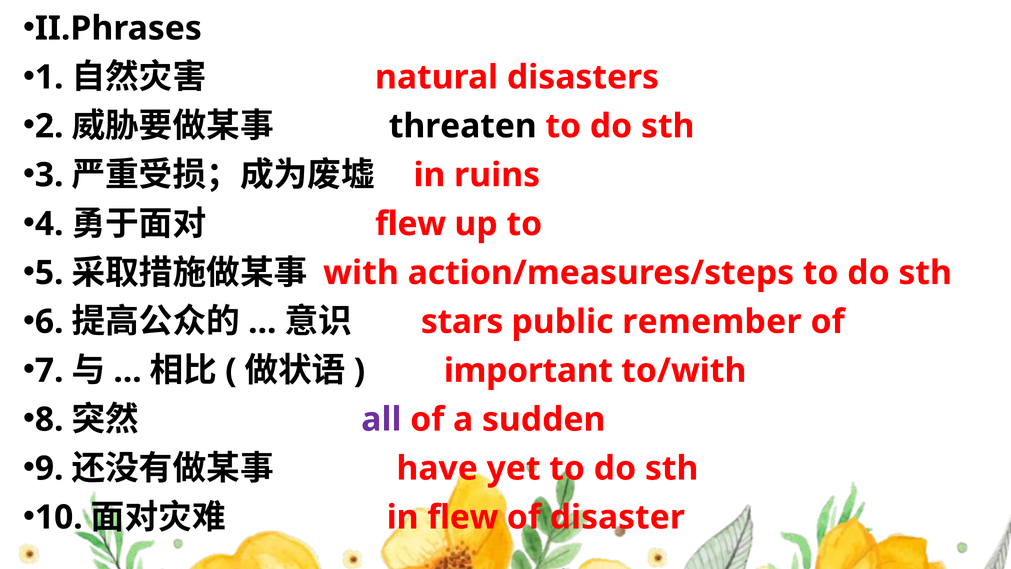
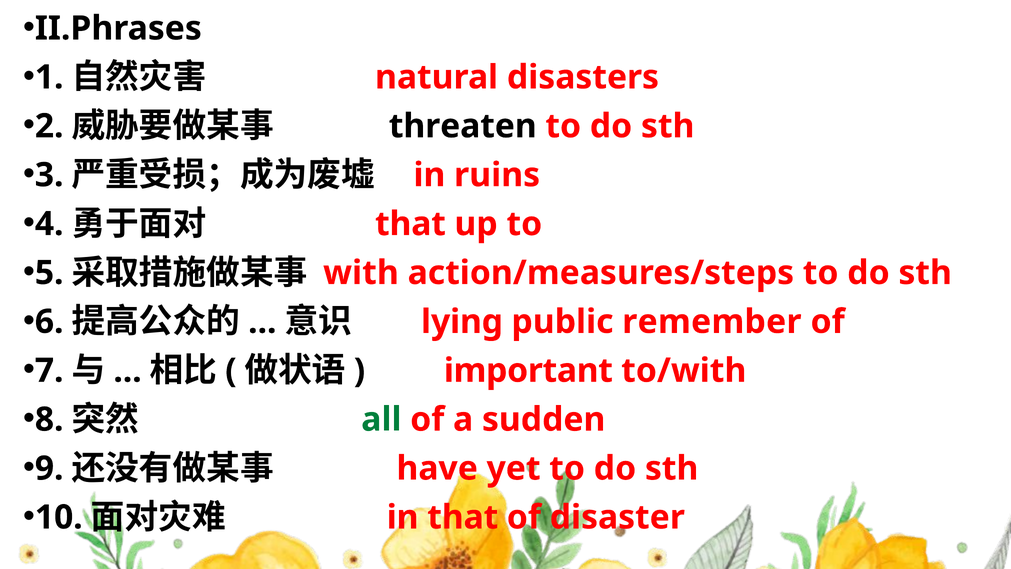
flew: flew -> that (410, 224)
stars: stars -> lying (462, 322)
all colour: purple -> green (381, 419)
in flew: flew -> that (463, 517)
